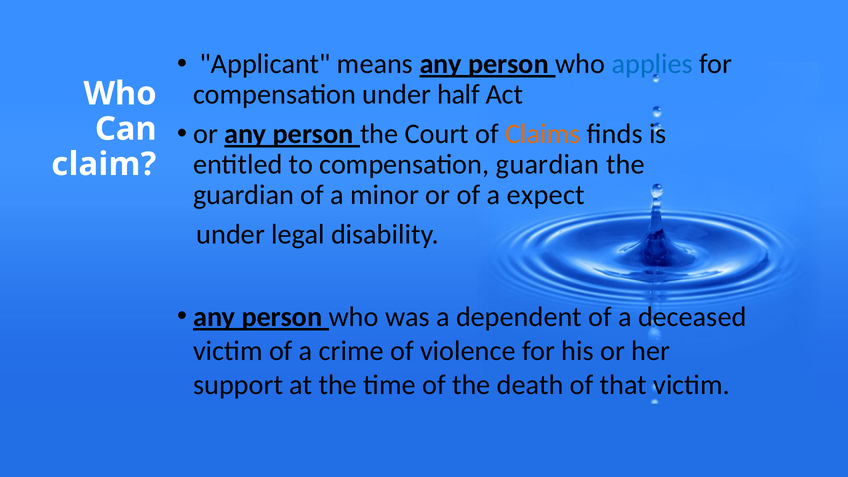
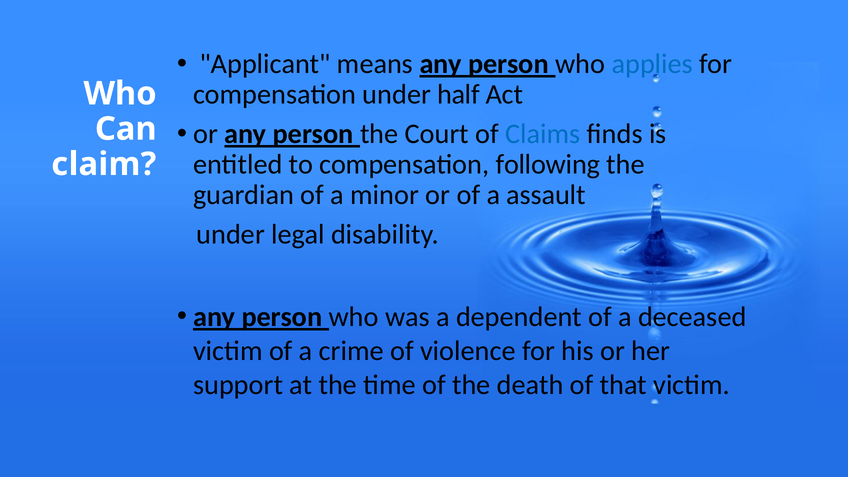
Claims colour: orange -> blue (543, 134)
compensation guardian: guardian -> following (548, 165)
expect: expect -> assault (546, 195)
